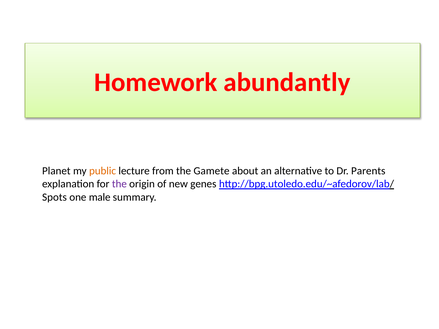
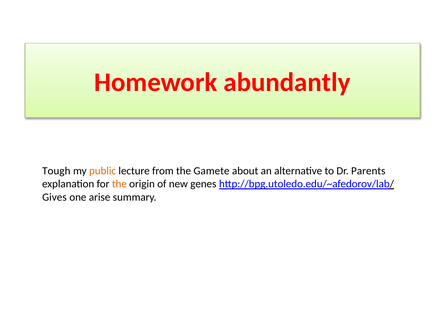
Planet: Planet -> Tough (56, 171)
the colour: purple -> orange (119, 184)
Spots: Spots -> Gives (54, 197)
male: male -> arise (100, 197)
